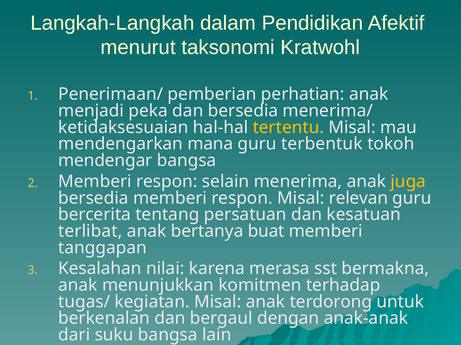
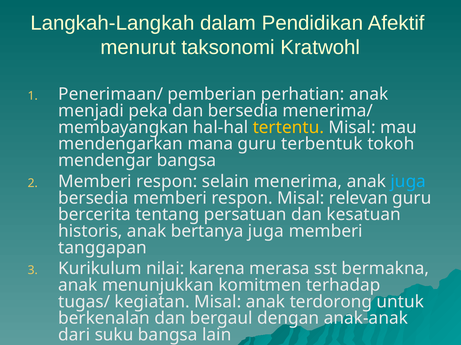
ketidaksesuaian: ketidaksesuaian -> membayangkan (123, 128)
juga colour: yellow -> light blue (408, 182)
terlibat: terlibat -> historis (90, 232)
bertanya buat: buat -> juga (266, 232)
Kesalahan: Kesalahan -> Kurikulum (100, 269)
